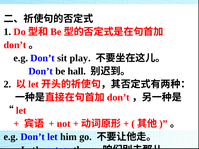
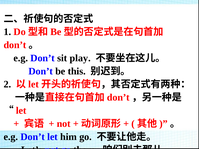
hall: hall -> this (77, 71)
